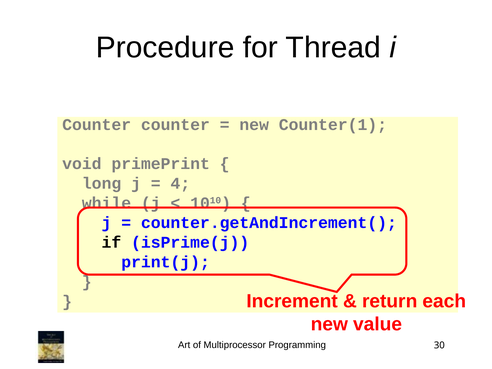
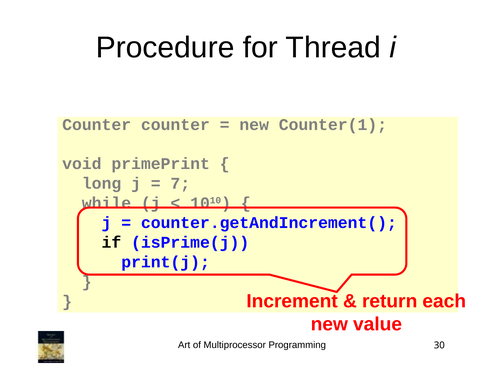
4: 4 -> 7 (180, 183)
